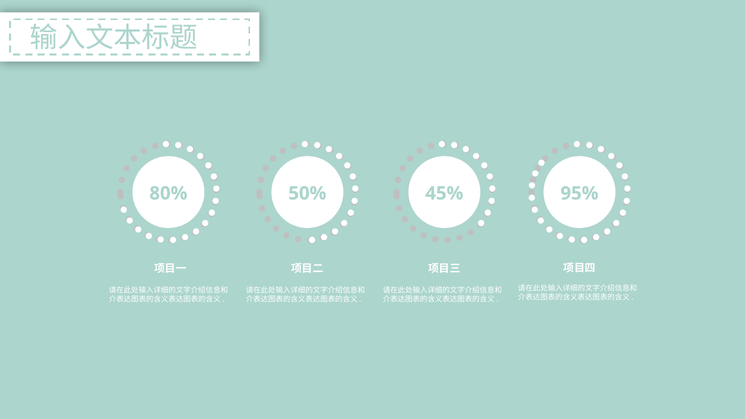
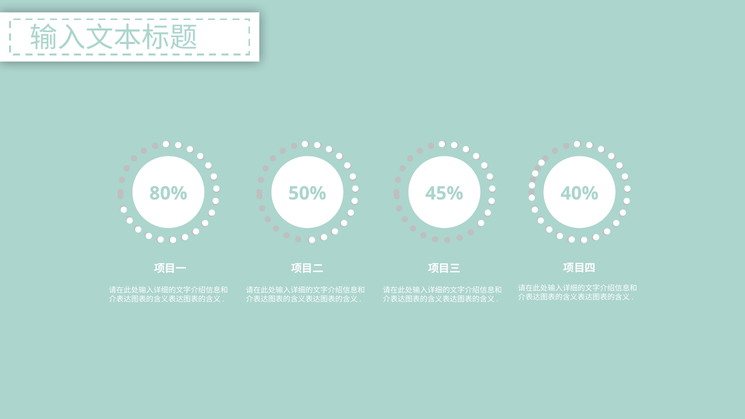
95%: 95% -> 40% (579, 193)
